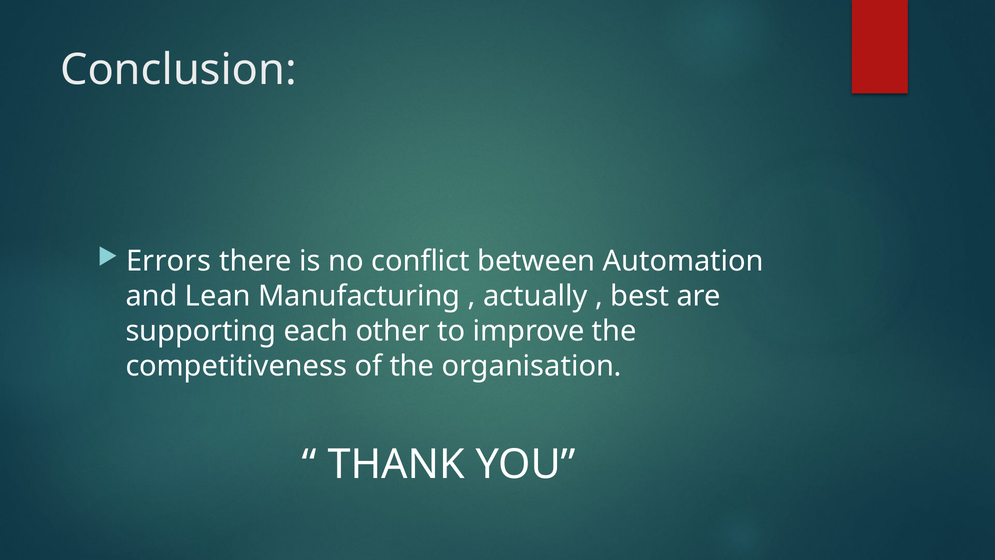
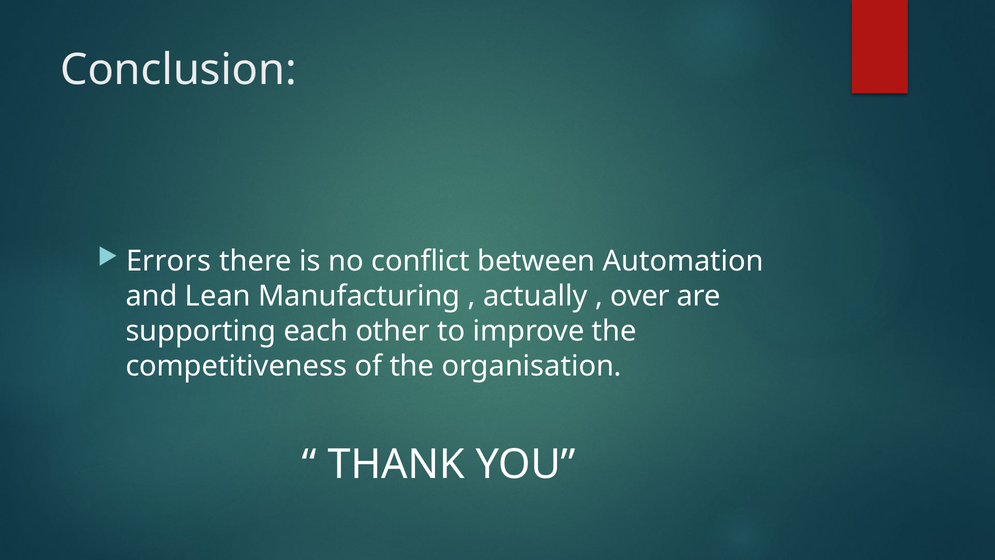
best: best -> over (640, 296)
